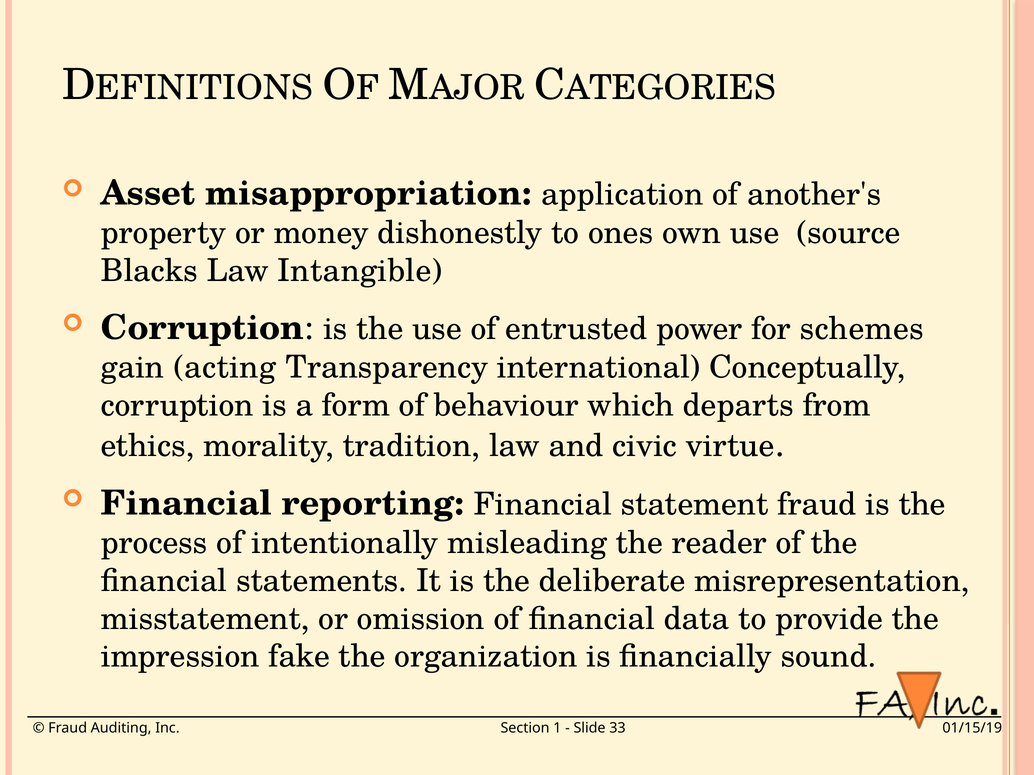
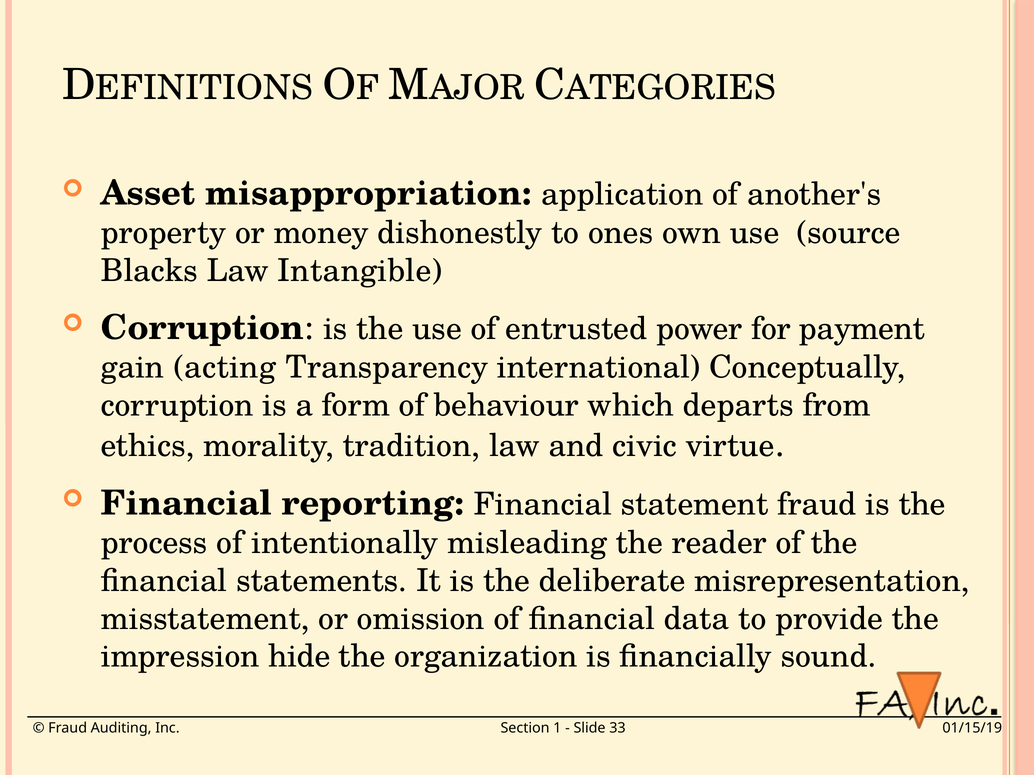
schemes: schemes -> payment (862, 329)
fake: fake -> hide (299, 657)
